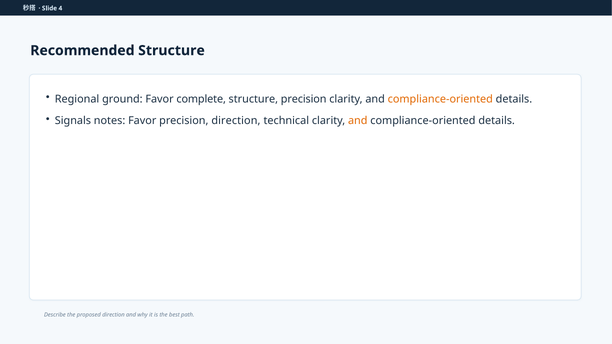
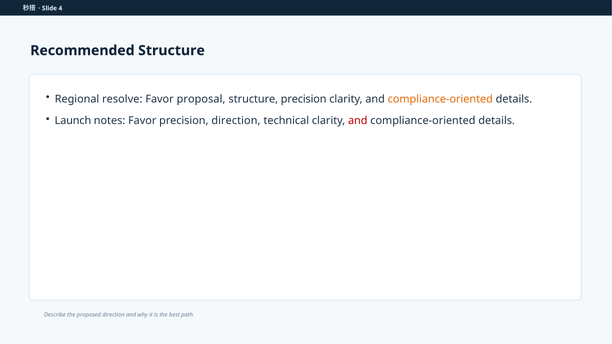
ground: ground -> resolve (122, 99)
complete: complete -> proposal (201, 99)
Signals: Signals -> Launch (73, 121)
and colour: orange -> red (358, 121)
